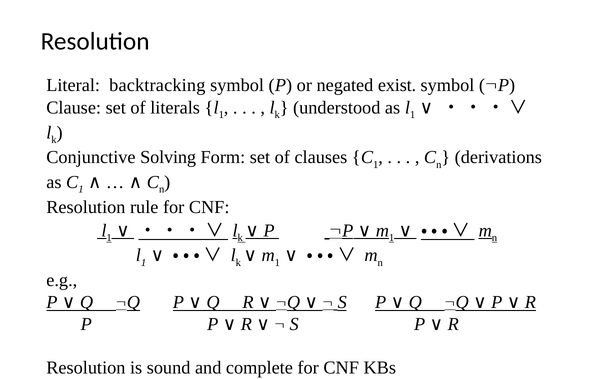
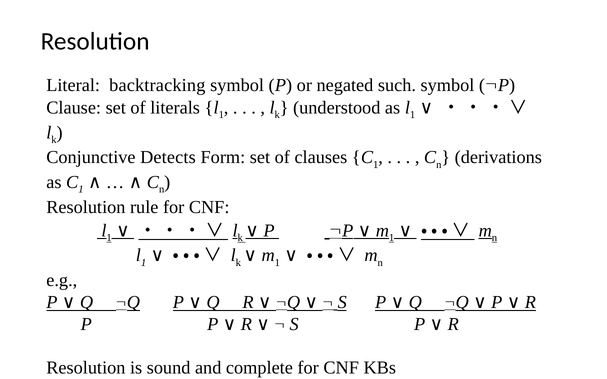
exist: exist -> such (397, 86)
Solving: Solving -> Detects (168, 158)
